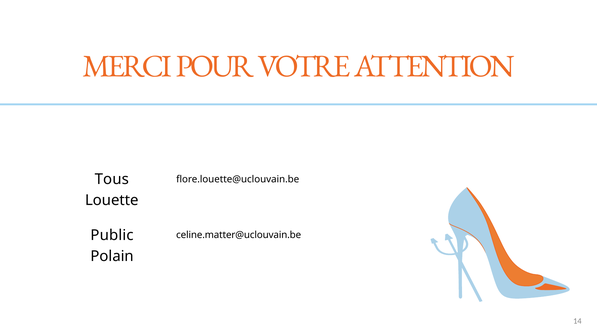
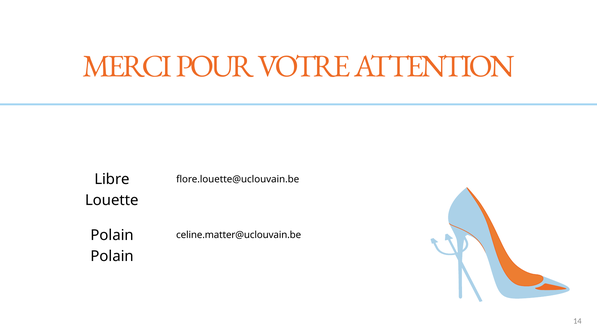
Tous: Tous -> Libre (112, 179)
Public: Public -> Polain (112, 235)
